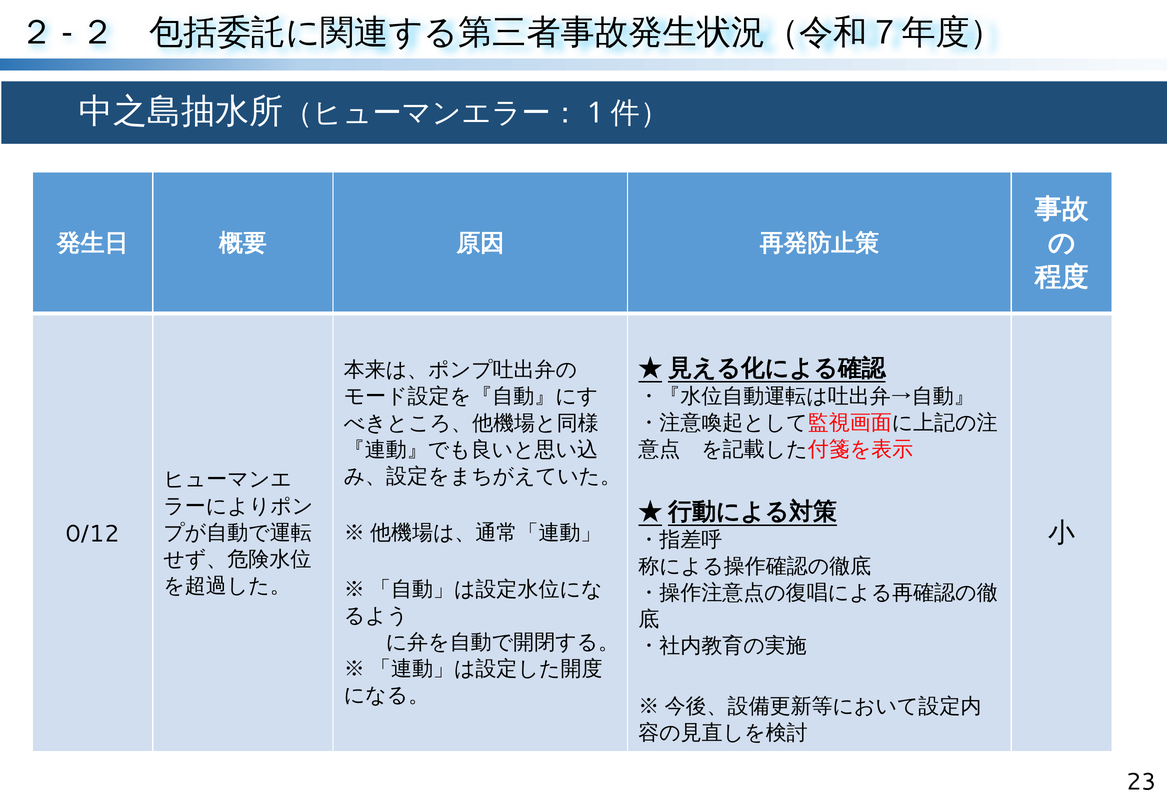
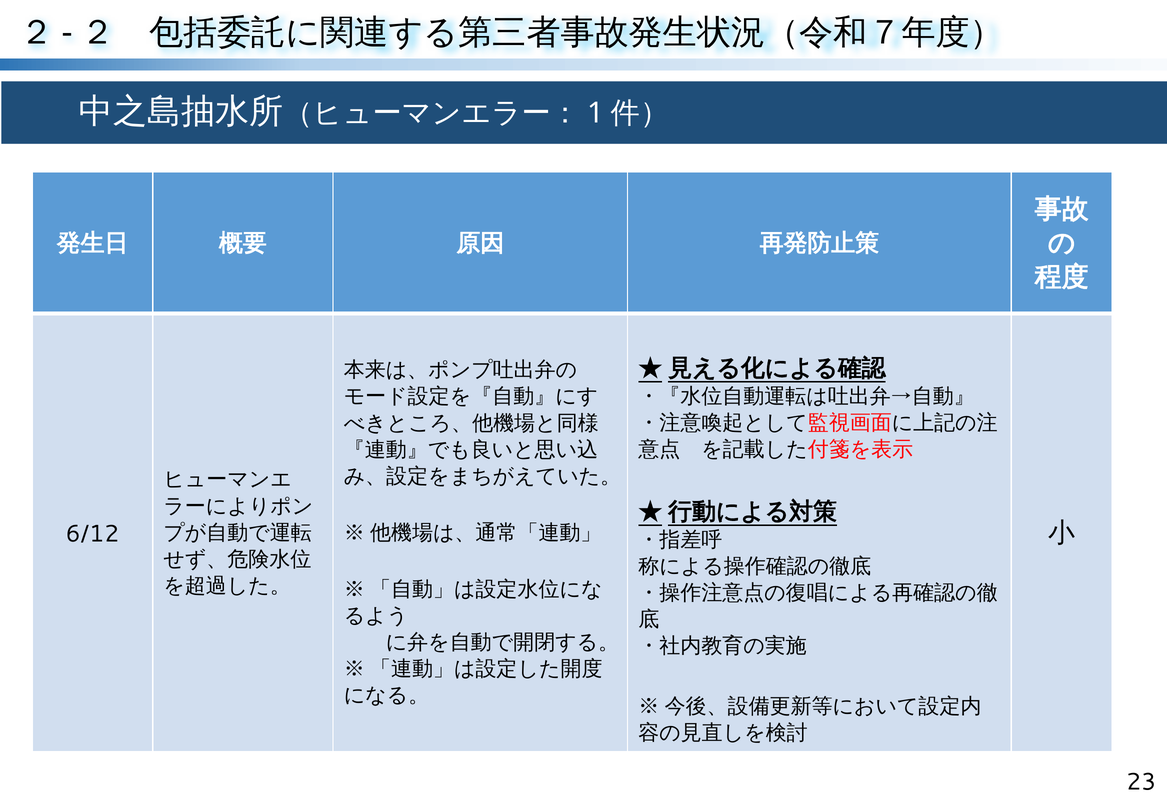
0/12: 0/12 -> 6/12 (93, 534)
